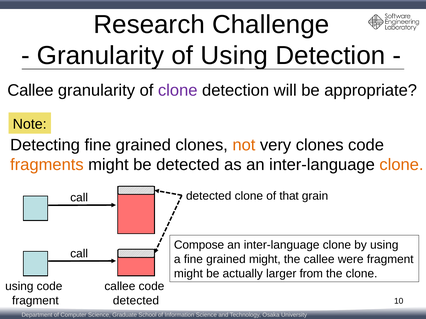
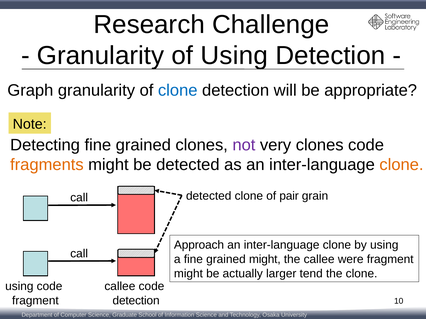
Callee: Callee -> Graph (30, 91)
clone colour: purple -> blue (178, 91)
not colour: orange -> purple (244, 145)
that: that -> pair (289, 196)
Compose: Compose -> Approach (199, 245)
from: from -> tend (311, 274)
detected: detected -> detection (136, 301)
